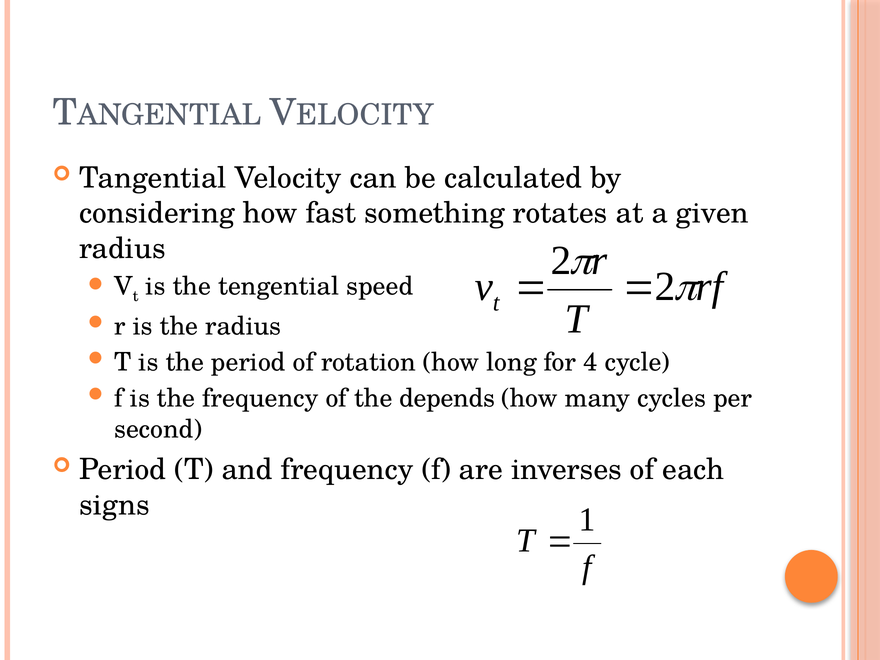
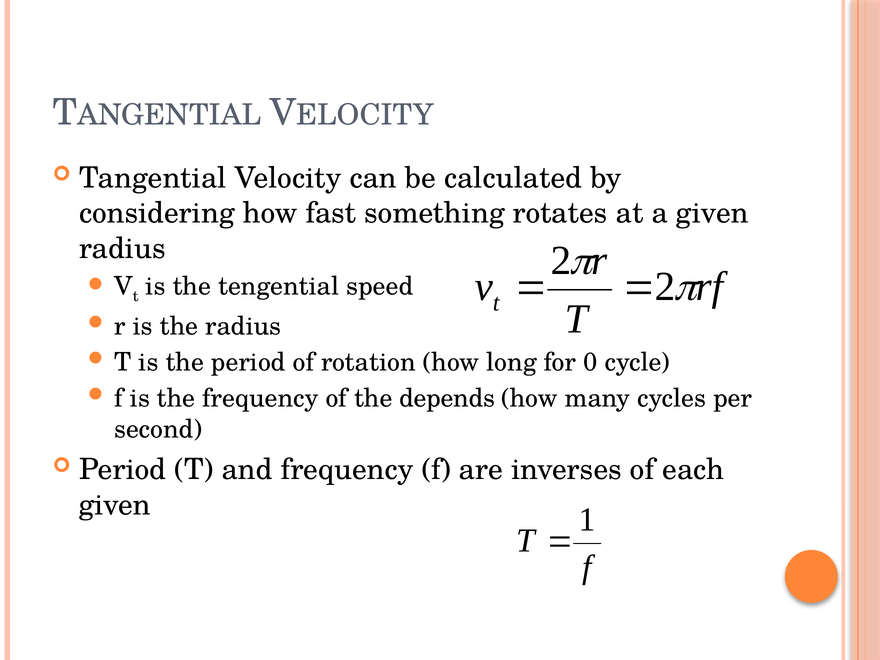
4: 4 -> 0 (590, 362)
signs: signs -> given (115, 505)
